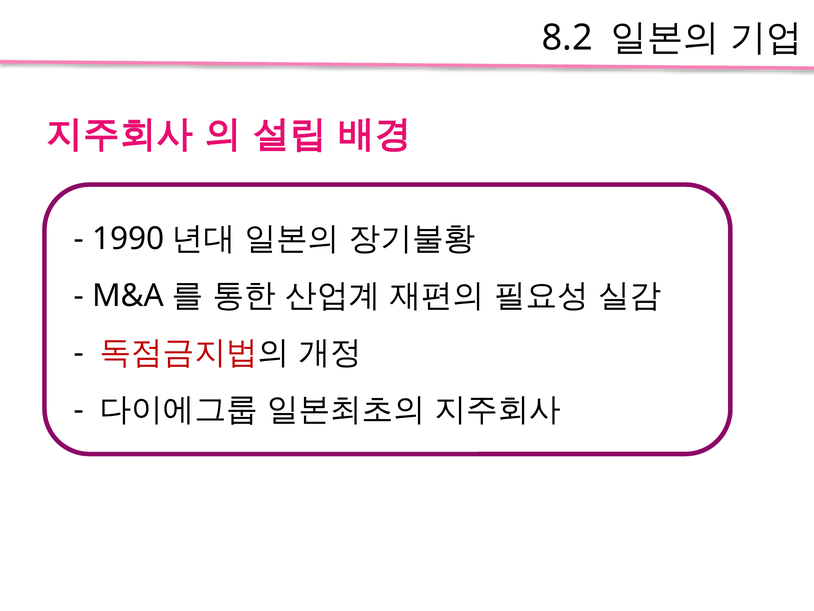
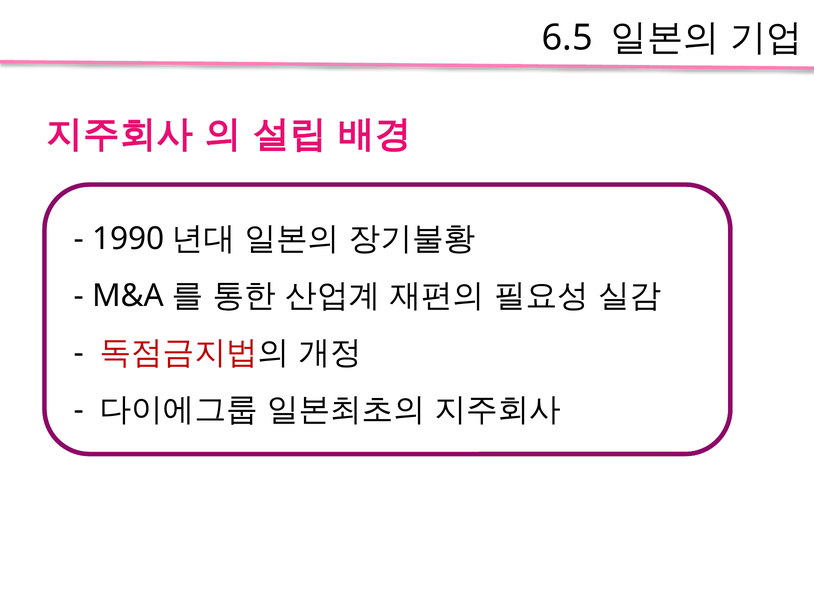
8.2: 8.2 -> 6.5 (567, 38)
